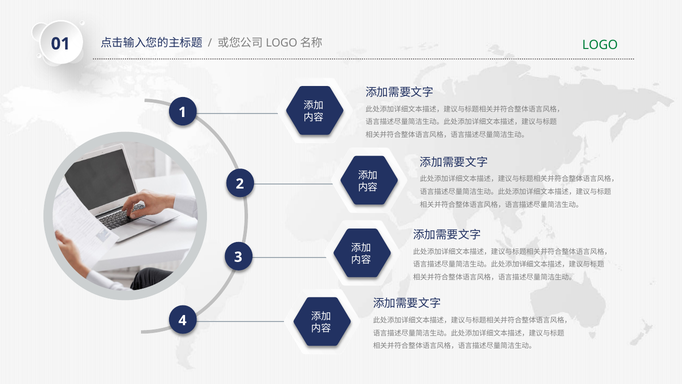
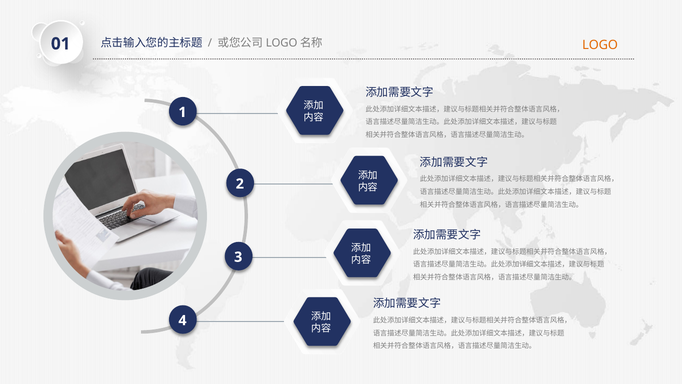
LOGO colour: green -> orange (600, 45)
